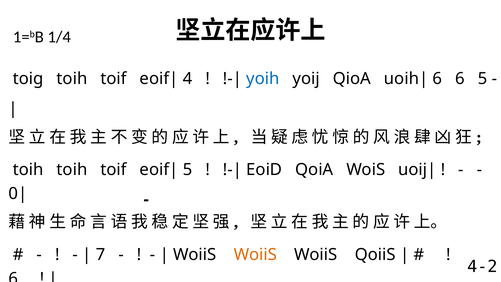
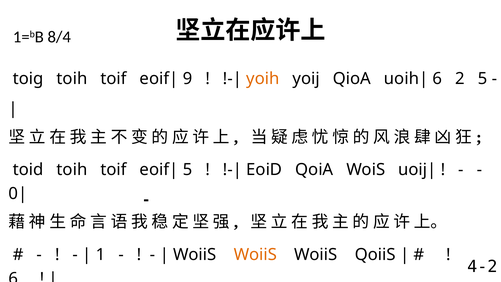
1/4: 1/4 -> 8/4 (59, 37)
4: 4 -> 9 (188, 79)
yoih colour: blue -> orange (263, 79)
6 6: 6 -> 2 (460, 79)
toih: toih -> toid (28, 169)
7: 7 -> 1 (101, 254)
